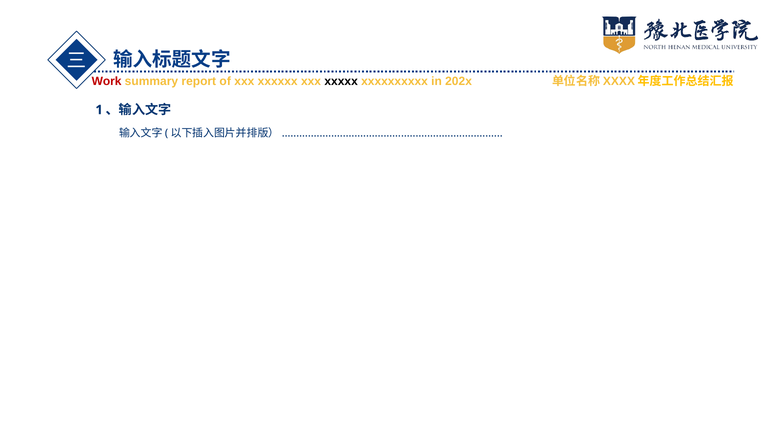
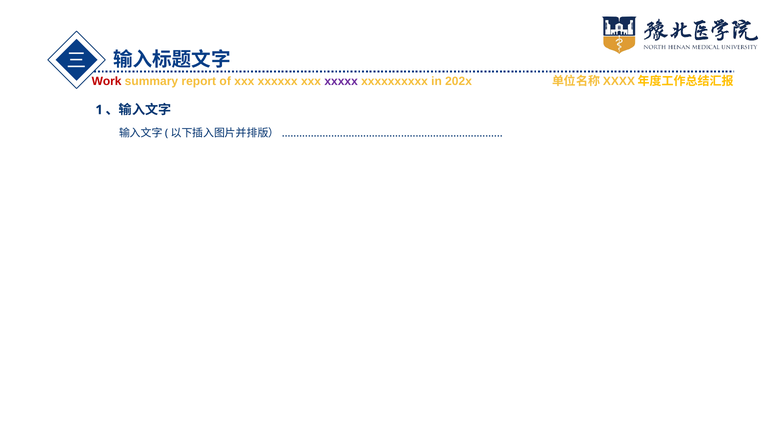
xxxxx colour: black -> purple (341, 81)
